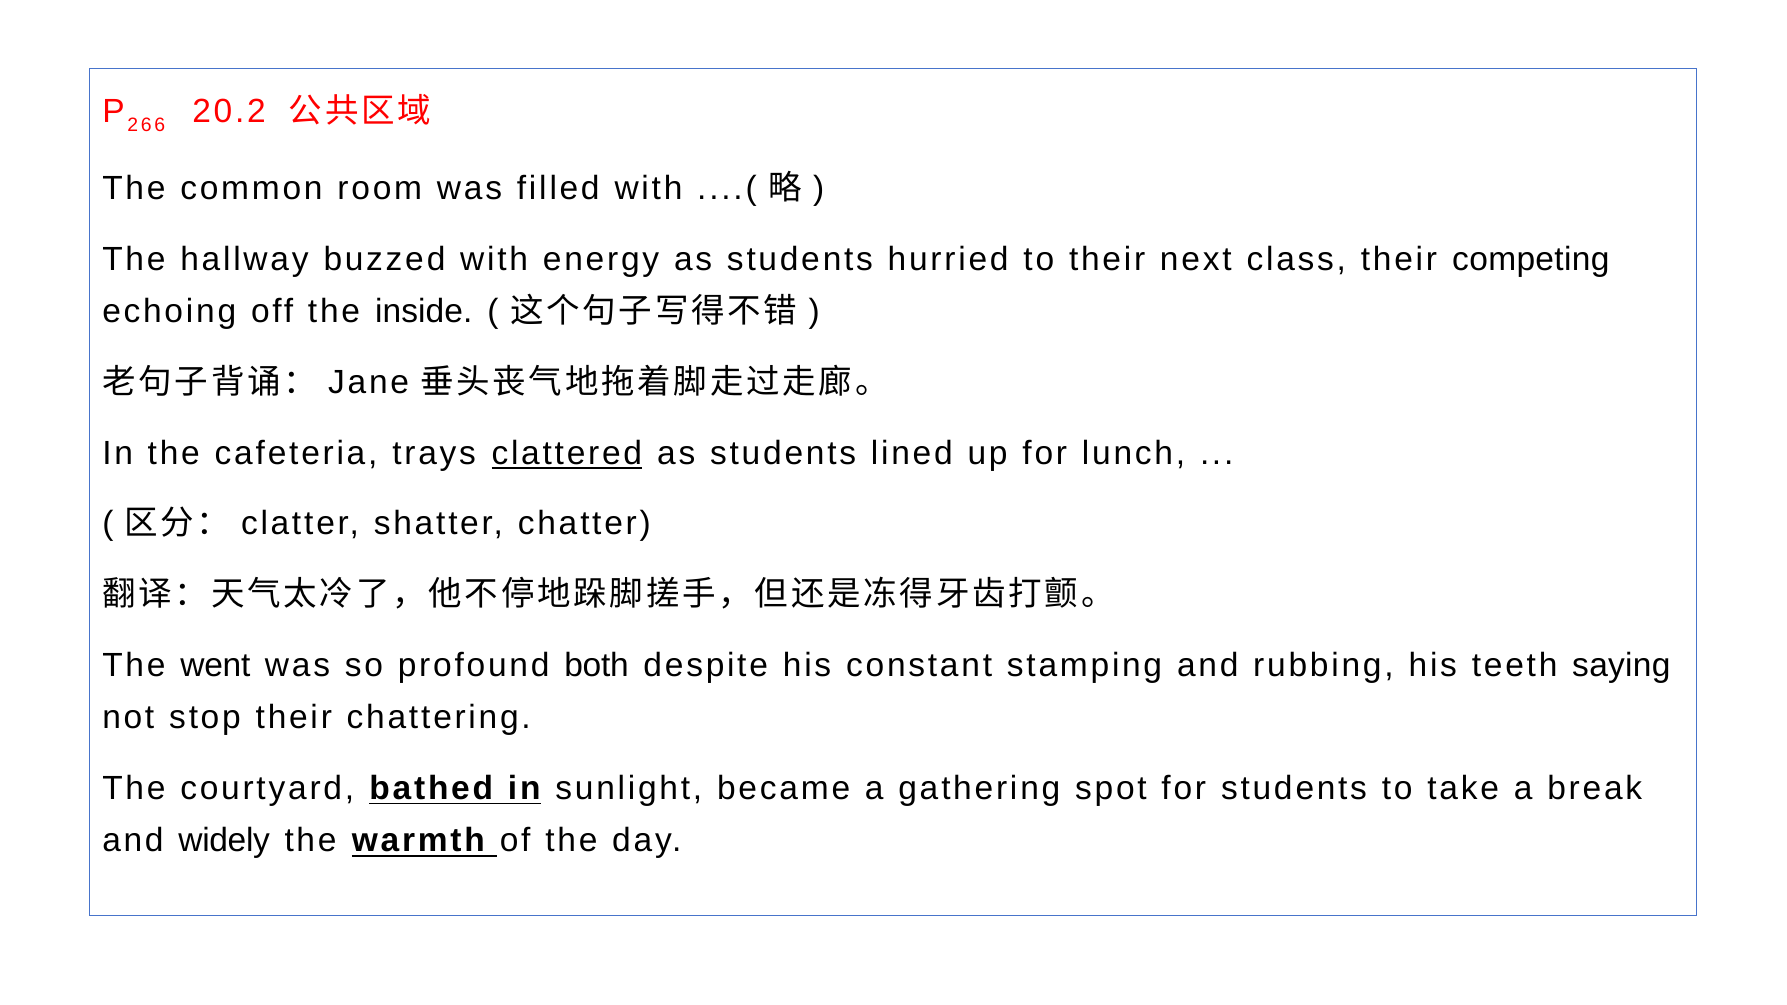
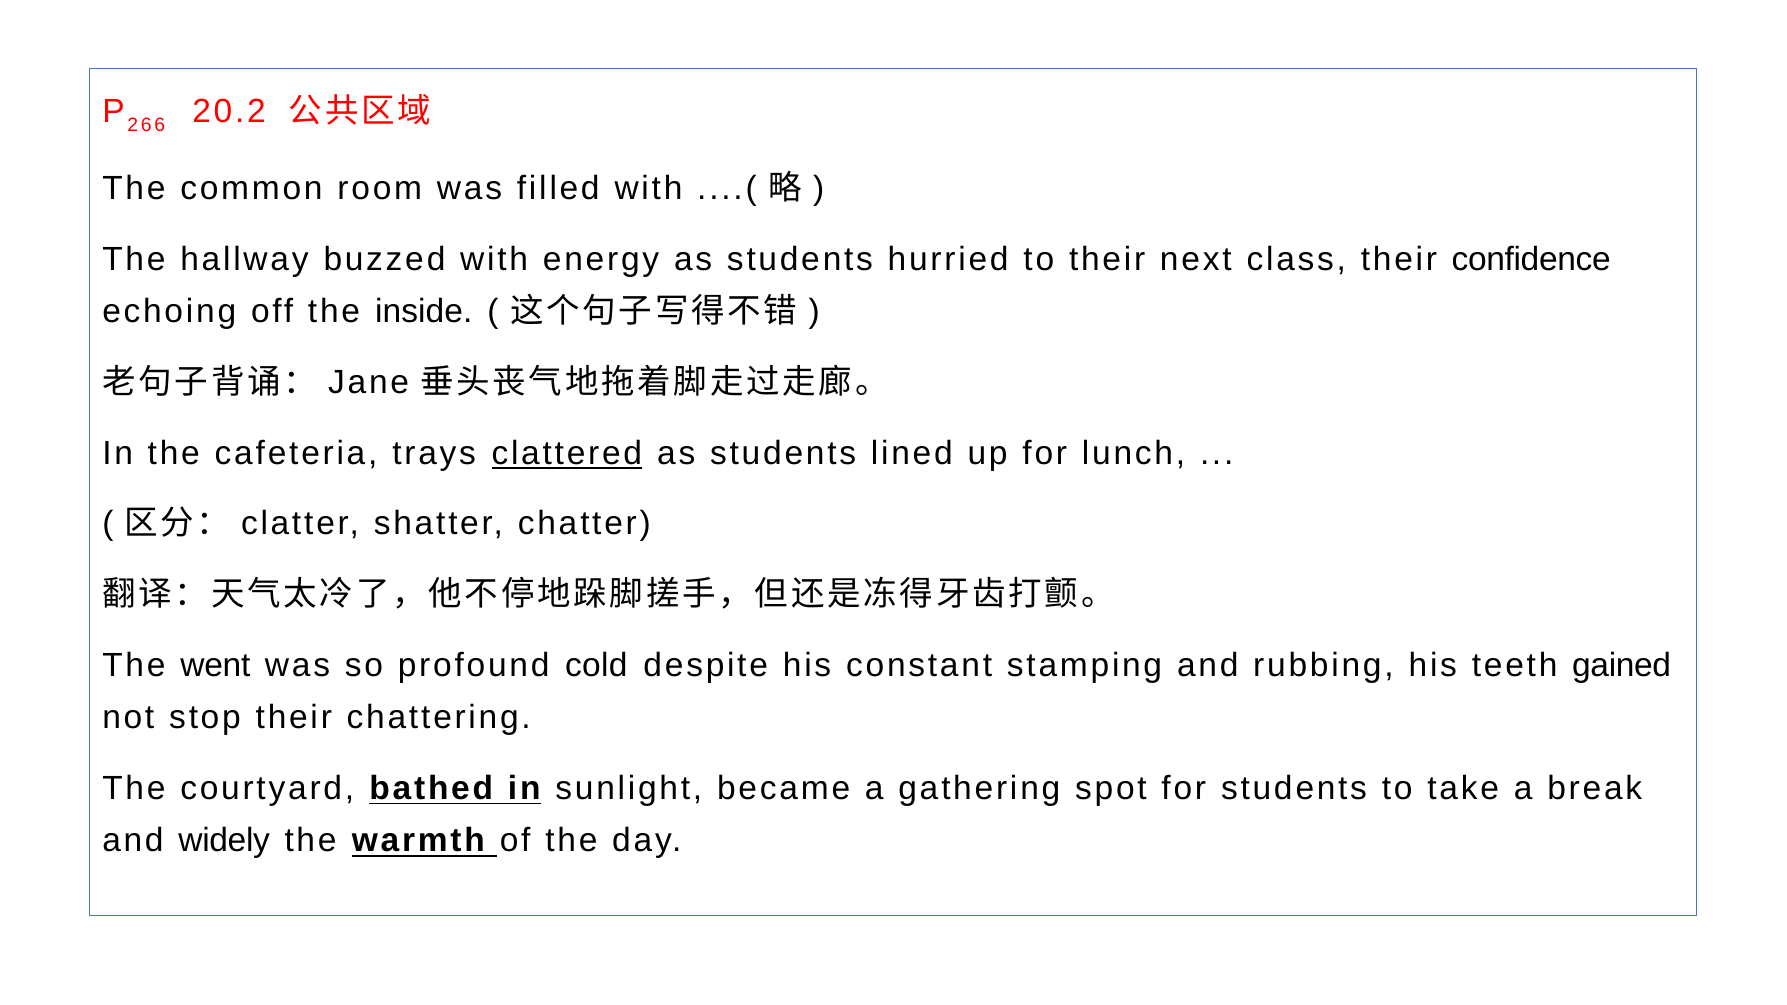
competing: competing -> confidence (1531, 259)
both: both -> cold (596, 666)
saying: saying -> gained (1622, 666)
